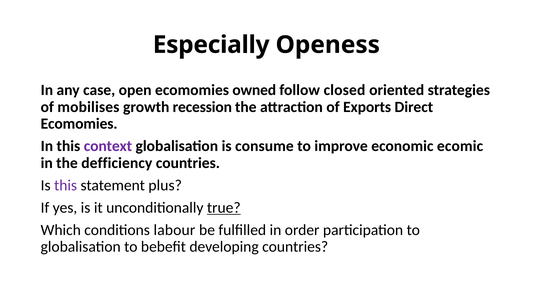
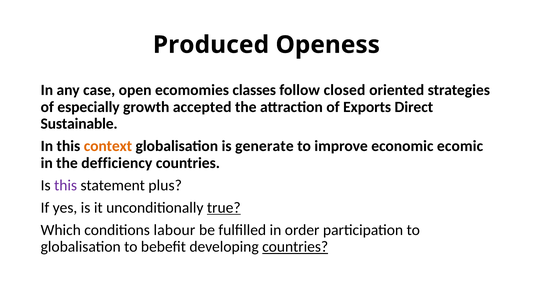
Especially: Especially -> Produced (211, 45)
owned: owned -> classes (254, 90)
mobilises: mobilises -> especially (89, 107)
recession: recession -> accepted (202, 107)
Ecomomies: Ecomomies -> Sustainable (79, 124)
context colour: purple -> orange (108, 146)
consume: consume -> generate (264, 146)
countries underline: none -> present (295, 247)
